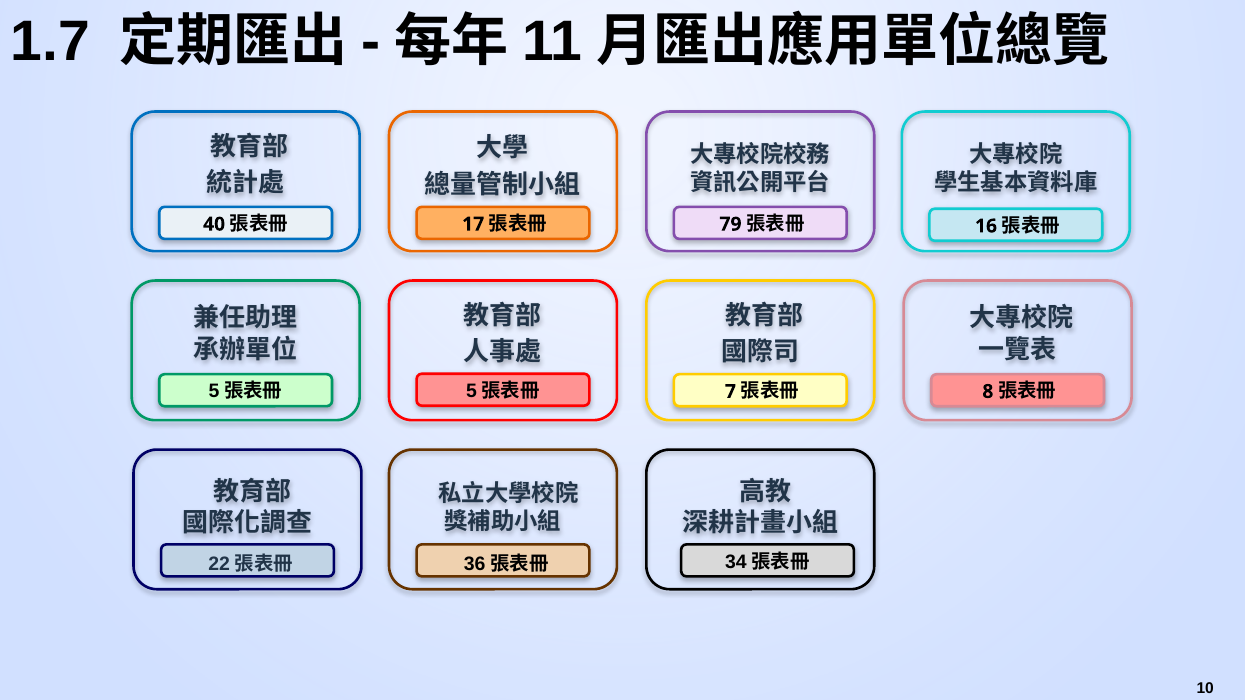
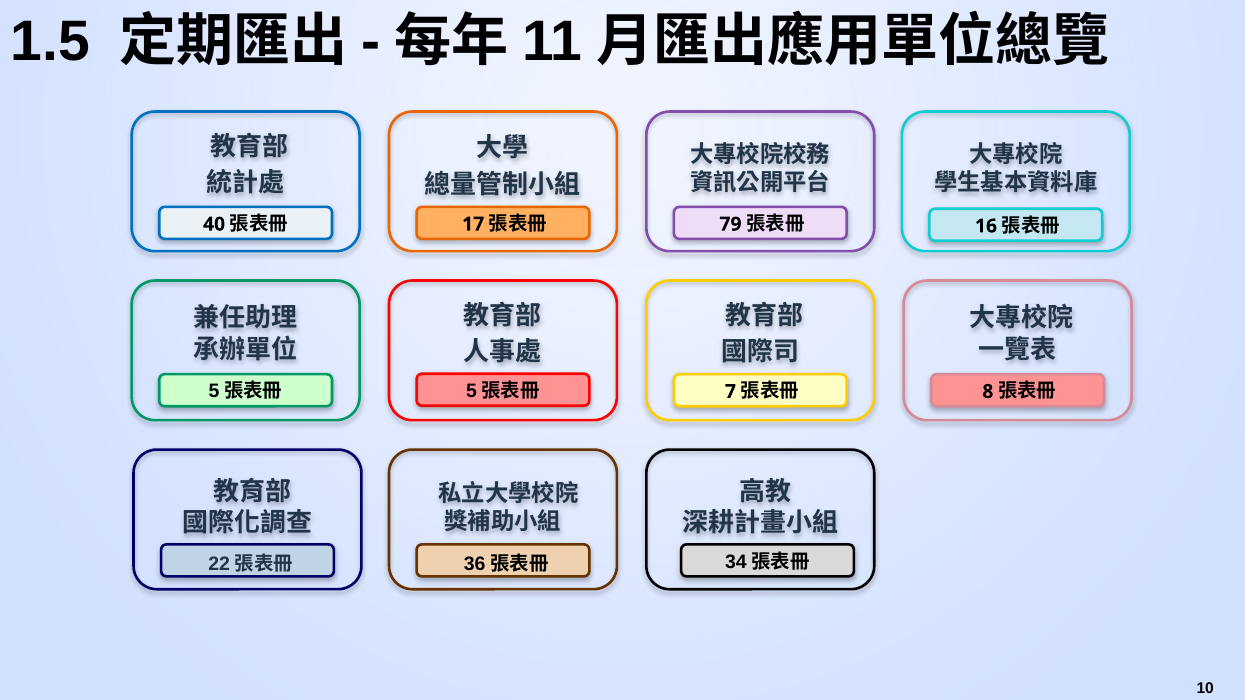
1.7: 1.7 -> 1.5 (50, 42)
